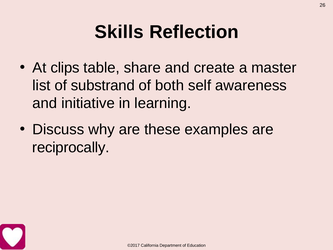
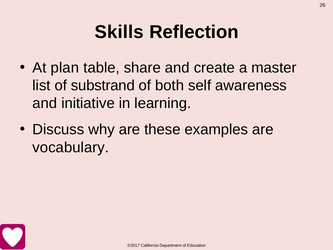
clips: clips -> plan (65, 68)
reciprocally: reciprocally -> vocabulary (71, 147)
